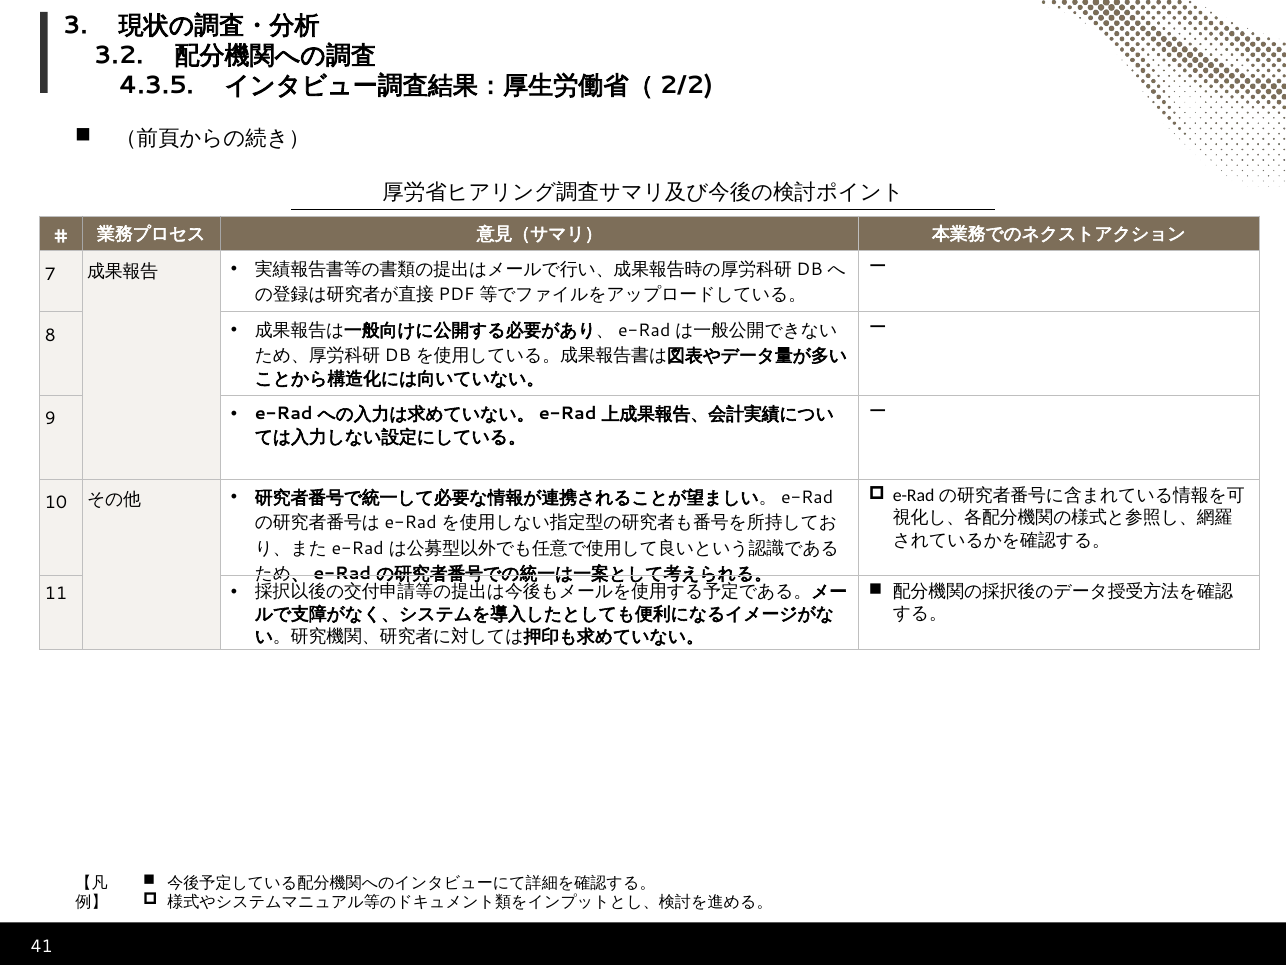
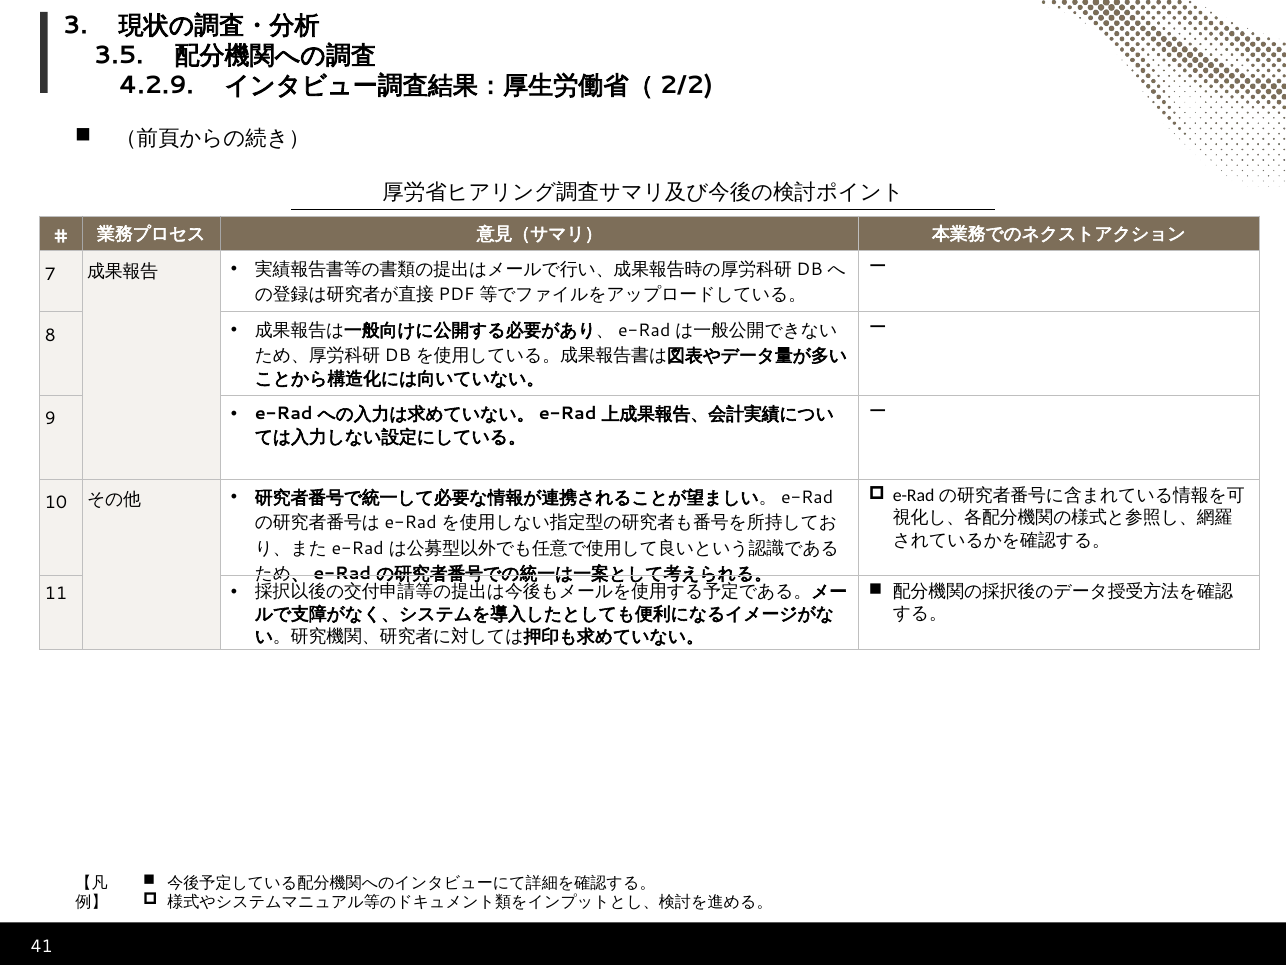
3.2: 3.2 -> 3.5 (119, 55)
4.3.5: 4.3.5 -> 4.2.9 (156, 85)
